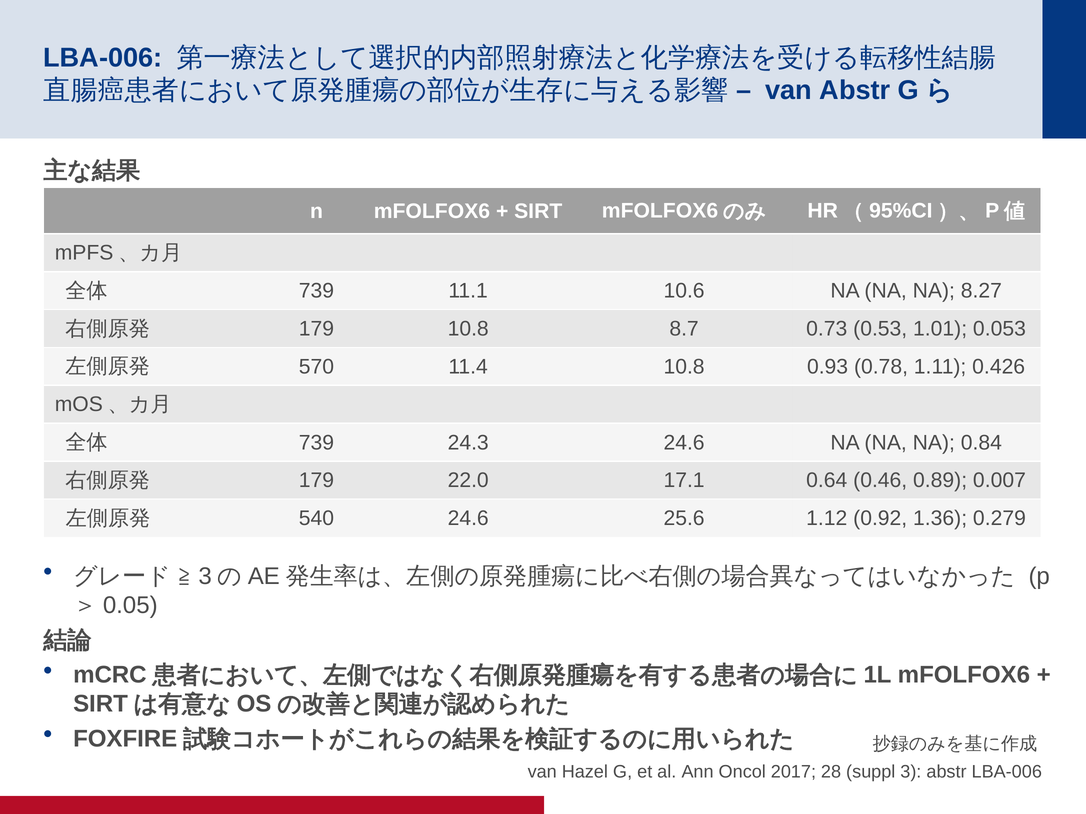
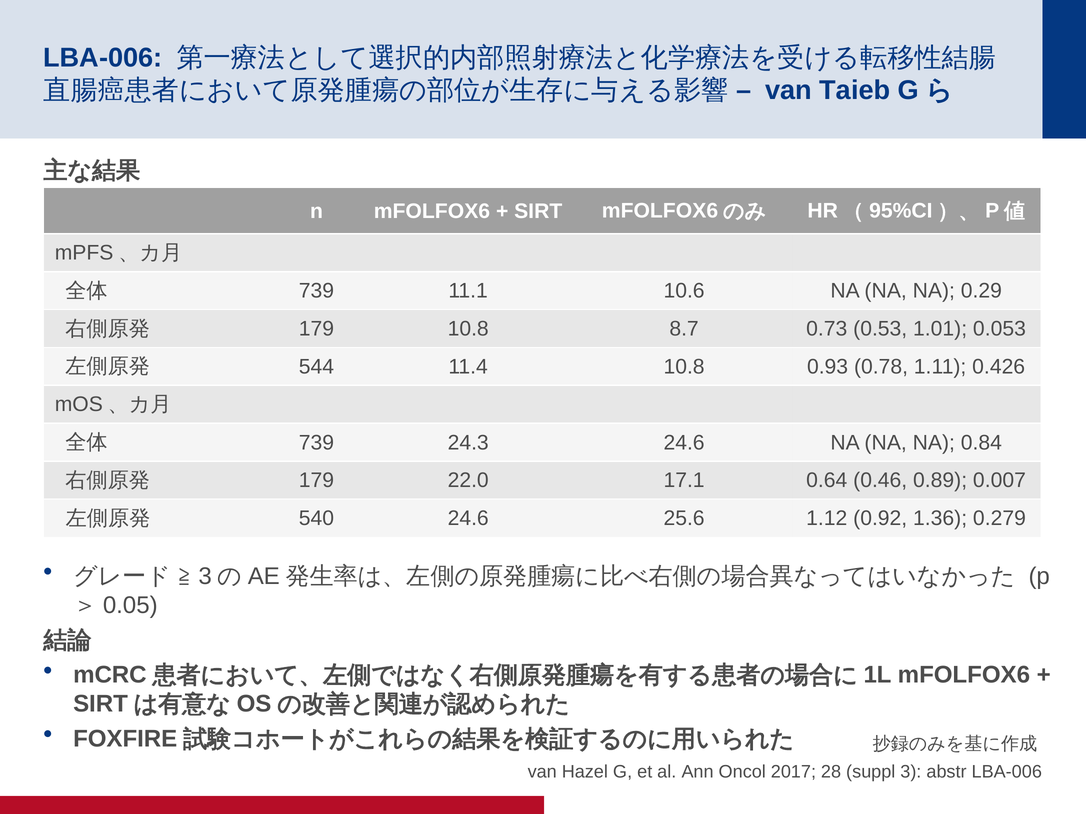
van Abstr: Abstr -> Taieb (855, 90)
8.27: 8.27 -> 0.29 (981, 291)
570: 570 -> 544 (316, 367)
